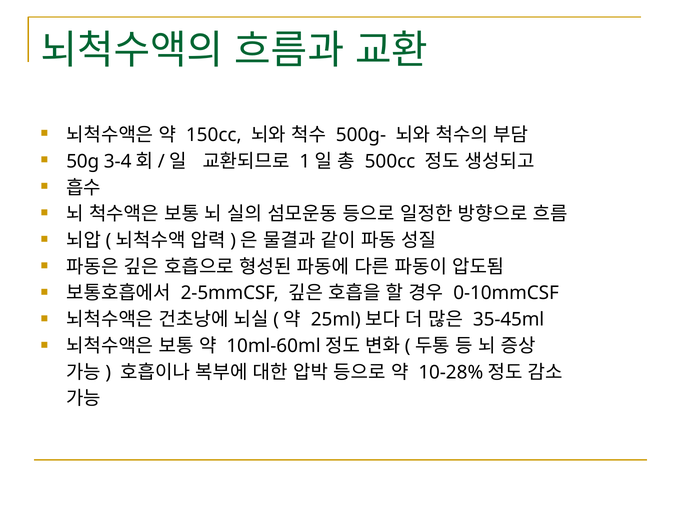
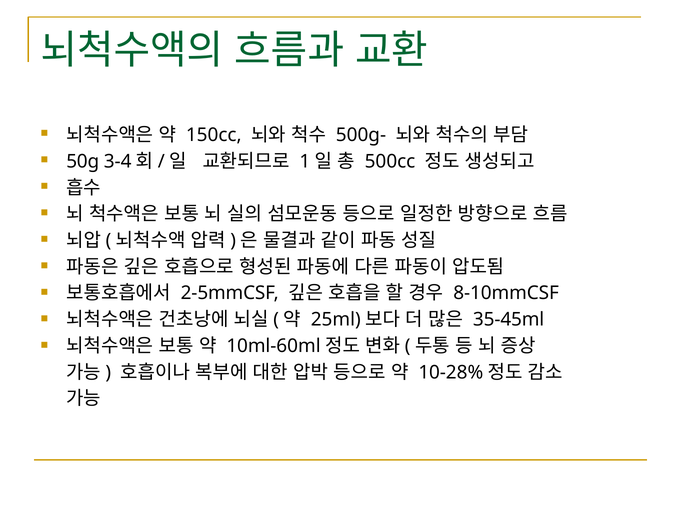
0-10mmCSF: 0-10mmCSF -> 8-10mmCSF (506, 293)
